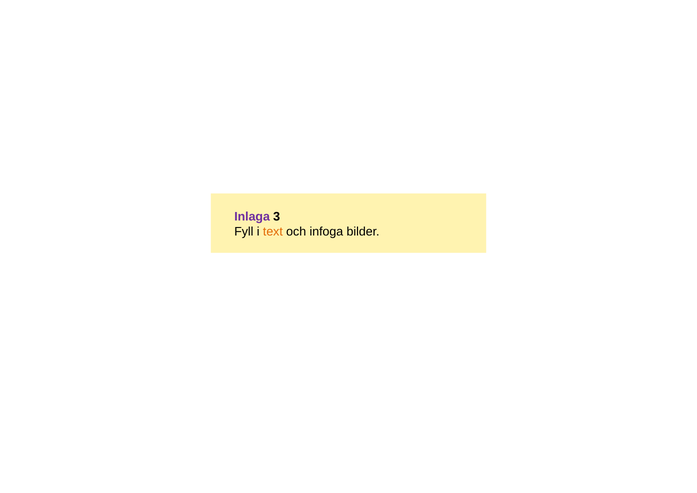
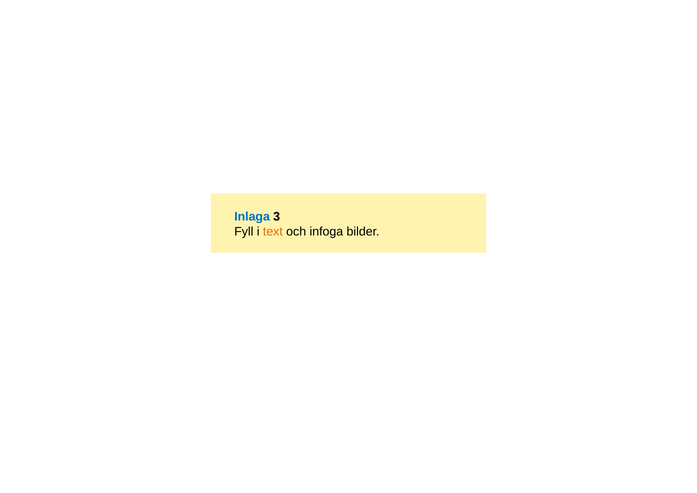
Inlaga colour: purple -> blue (252, 217)
